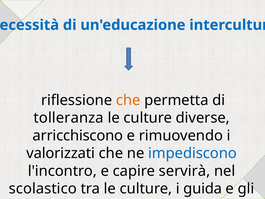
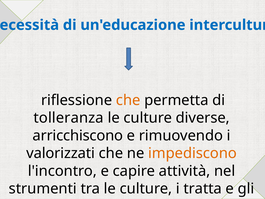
impediscono colour: blue -> orange (193, 153)
servirà: servirà -> attività (184, 171)
scolastico: scolastico -> strumenti (43, 188)
guida: guida -> tratta (203, 188)
